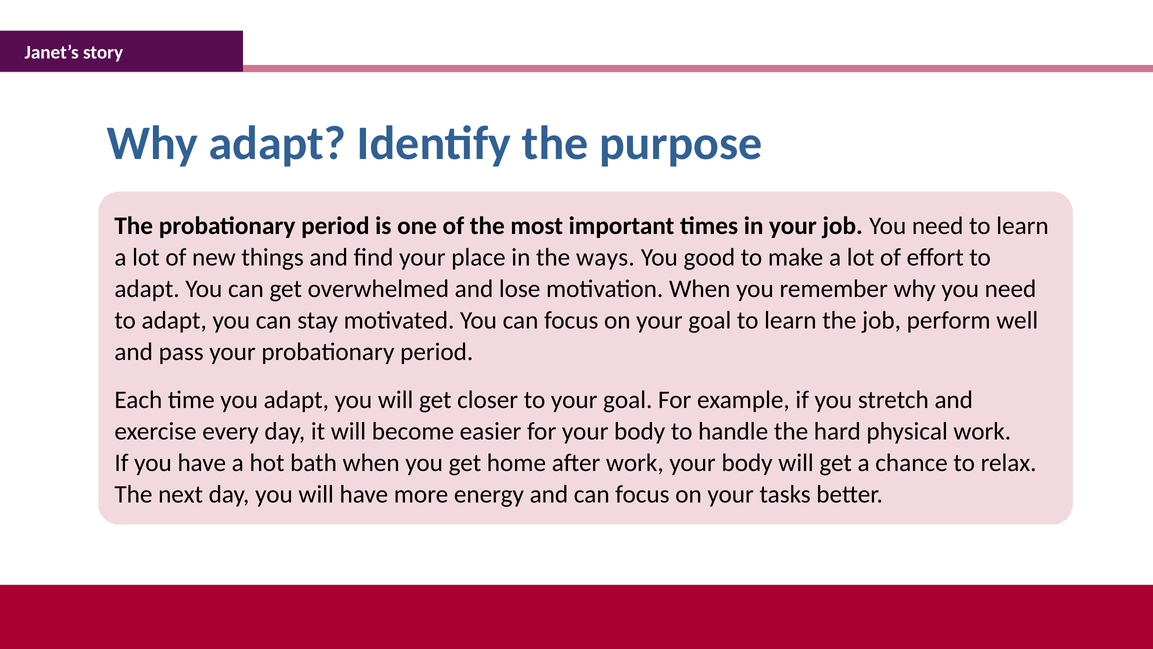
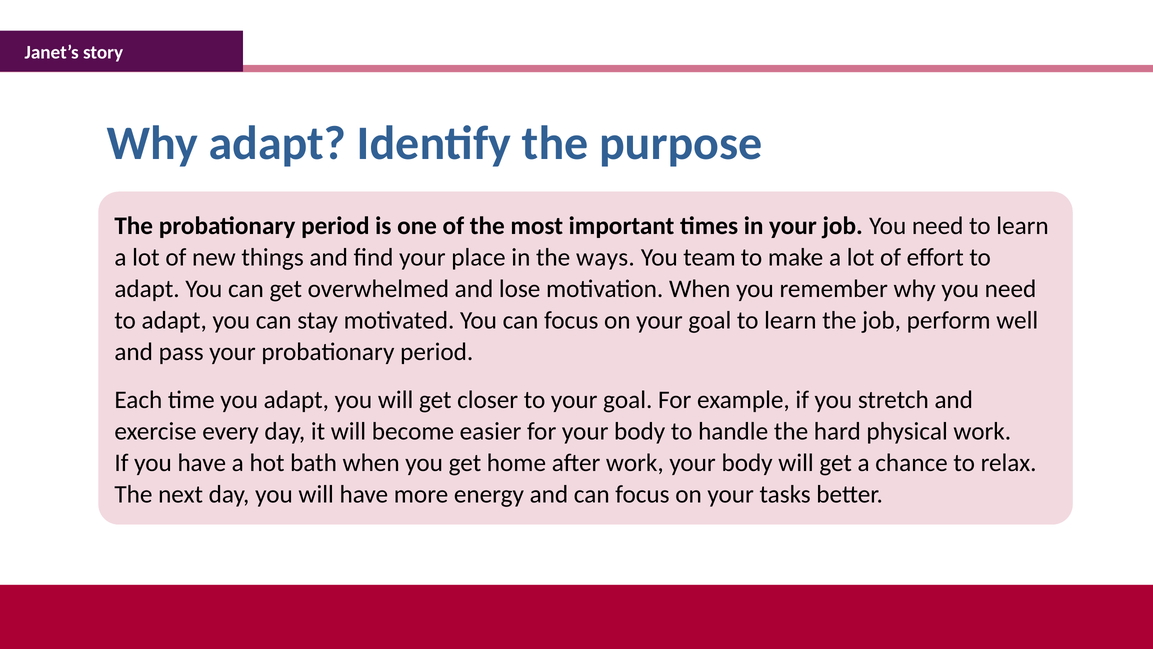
good: good -> team (710, 257)
